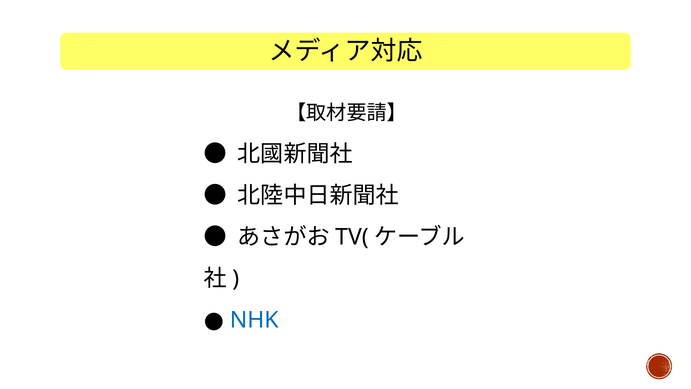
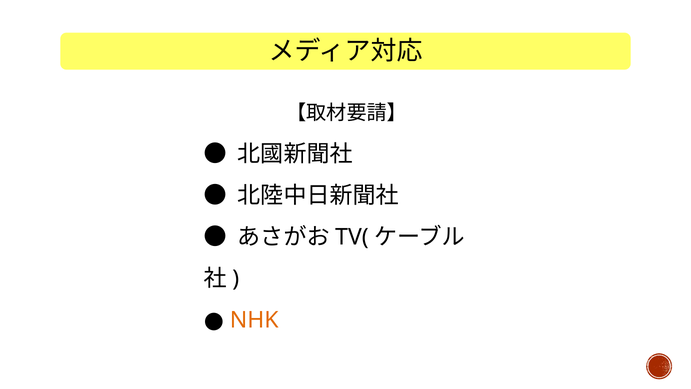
NHK colour: blue -> orange (254, 320)
